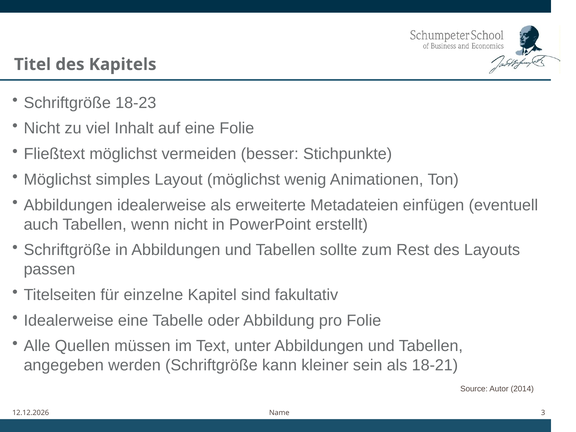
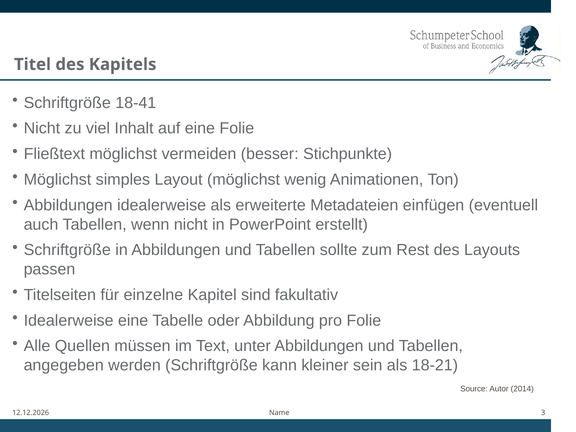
18-23: 18-23 -> 18-41 (136, 103)
